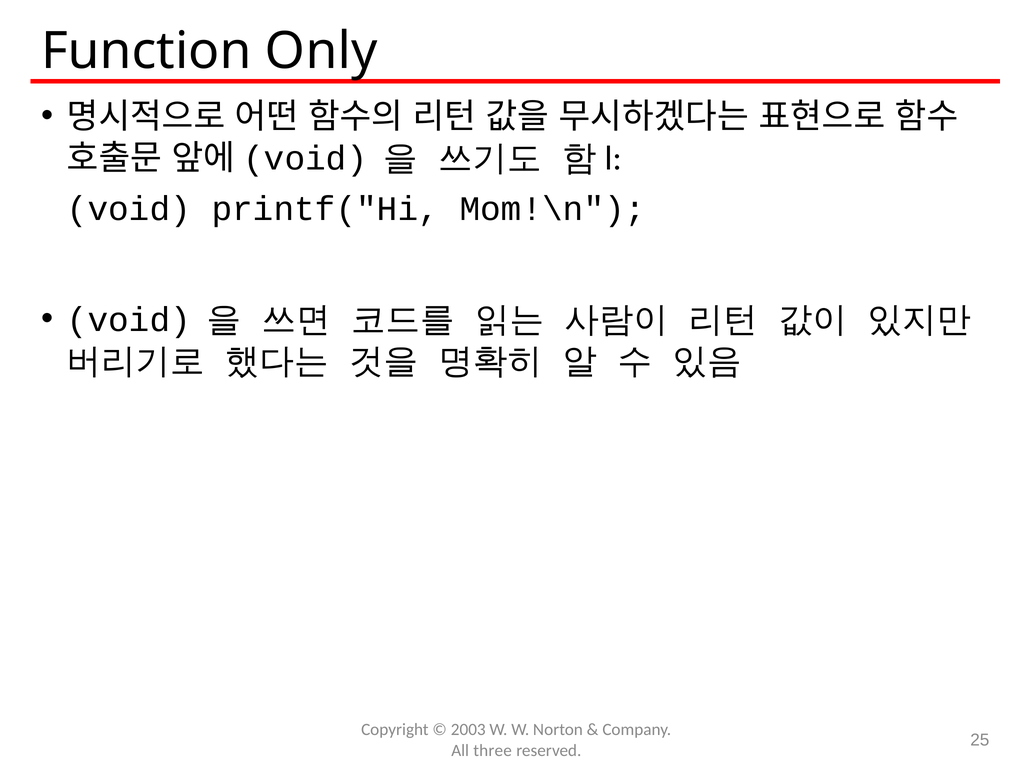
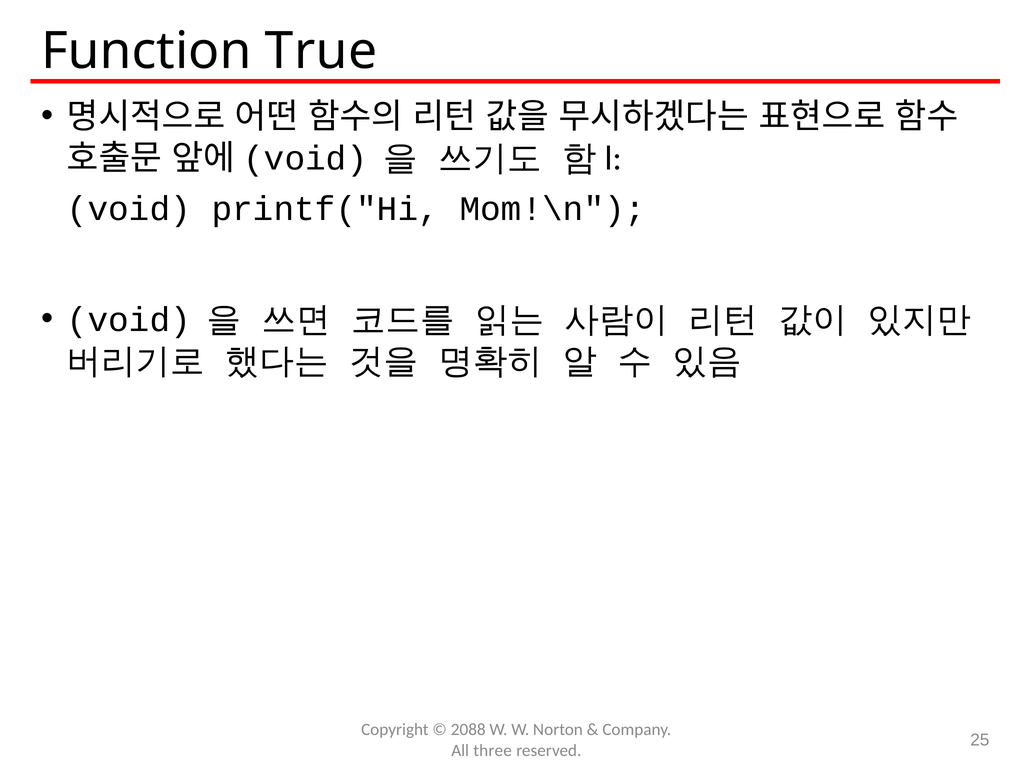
Only: Only -> True (321, 51)
2003: 2003 -> 2088 (468, 730)
